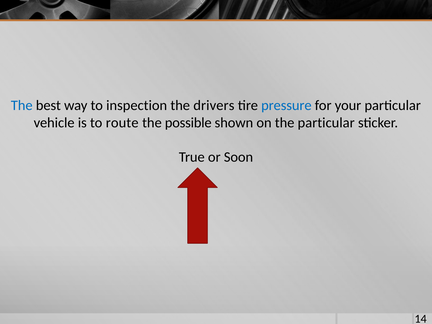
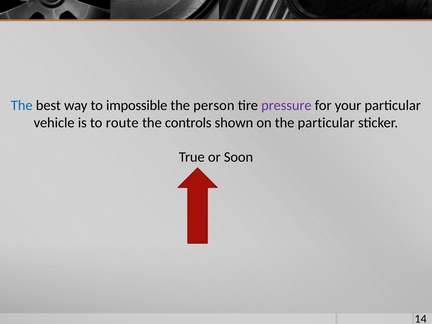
inspection: inspection -> impossible (137, 105)
drivers: drivers -> person (214, 105)
pressure colour: blue -> purple (286, 105)
possible: possible -> controls (188, 123)
